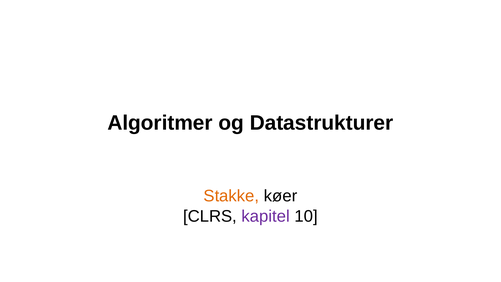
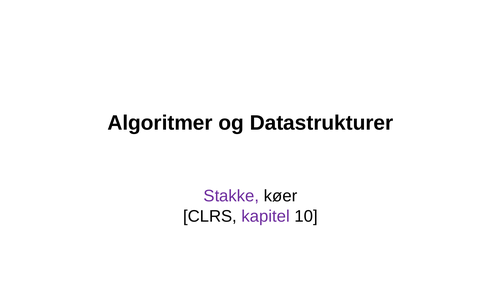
Stakke colour: orange -> purple (231, 196)
